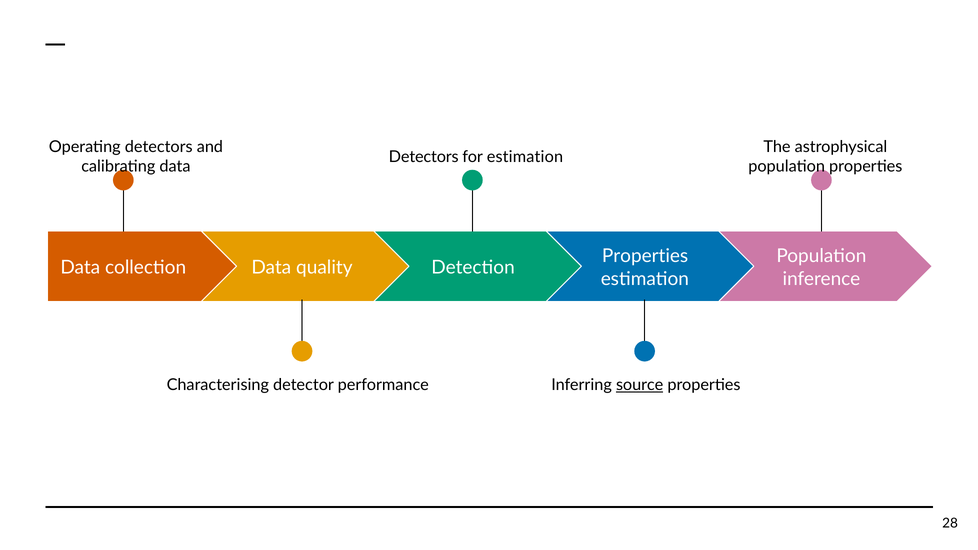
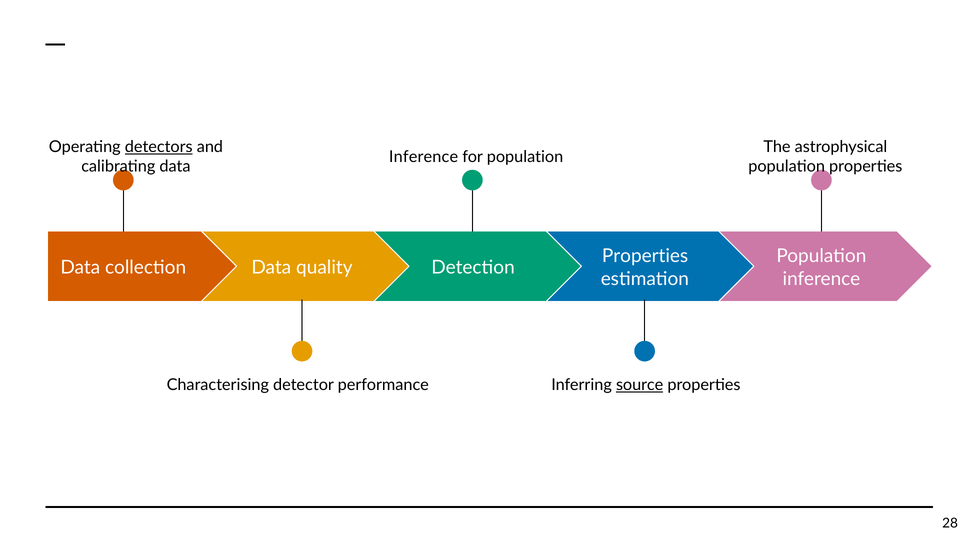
detectors underline: none -> present (159, 147)
Detectors: Detectors -> Inference (424, 157)
for estimation: estimation -> population (525, 157)
